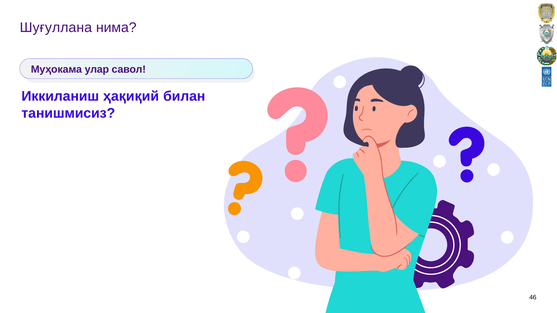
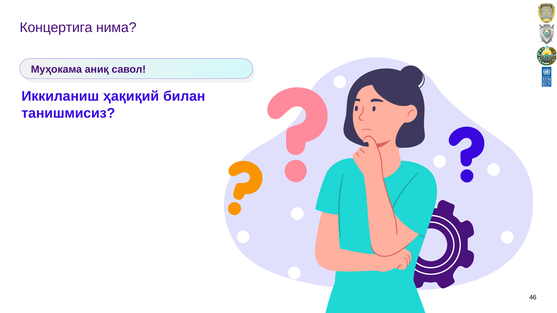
Шуғуллана: Шуғуллана -> Концeртига (56, 27)
улар: улар -> аниқ (97, 69)
